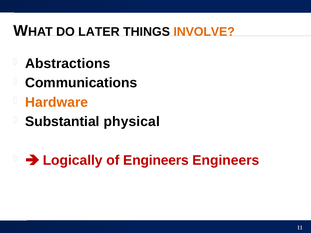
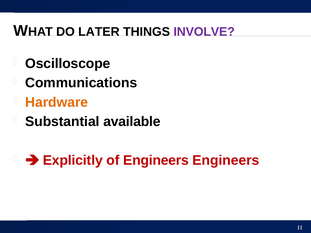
INVOLVE colour: orange -> purple (204, 32)
Abstractions: Abstractions -> Oscilloscope (68, 64)
physical: physical -> available (132, 122)
Logically: Logically -> Explicitly (73, 160)
